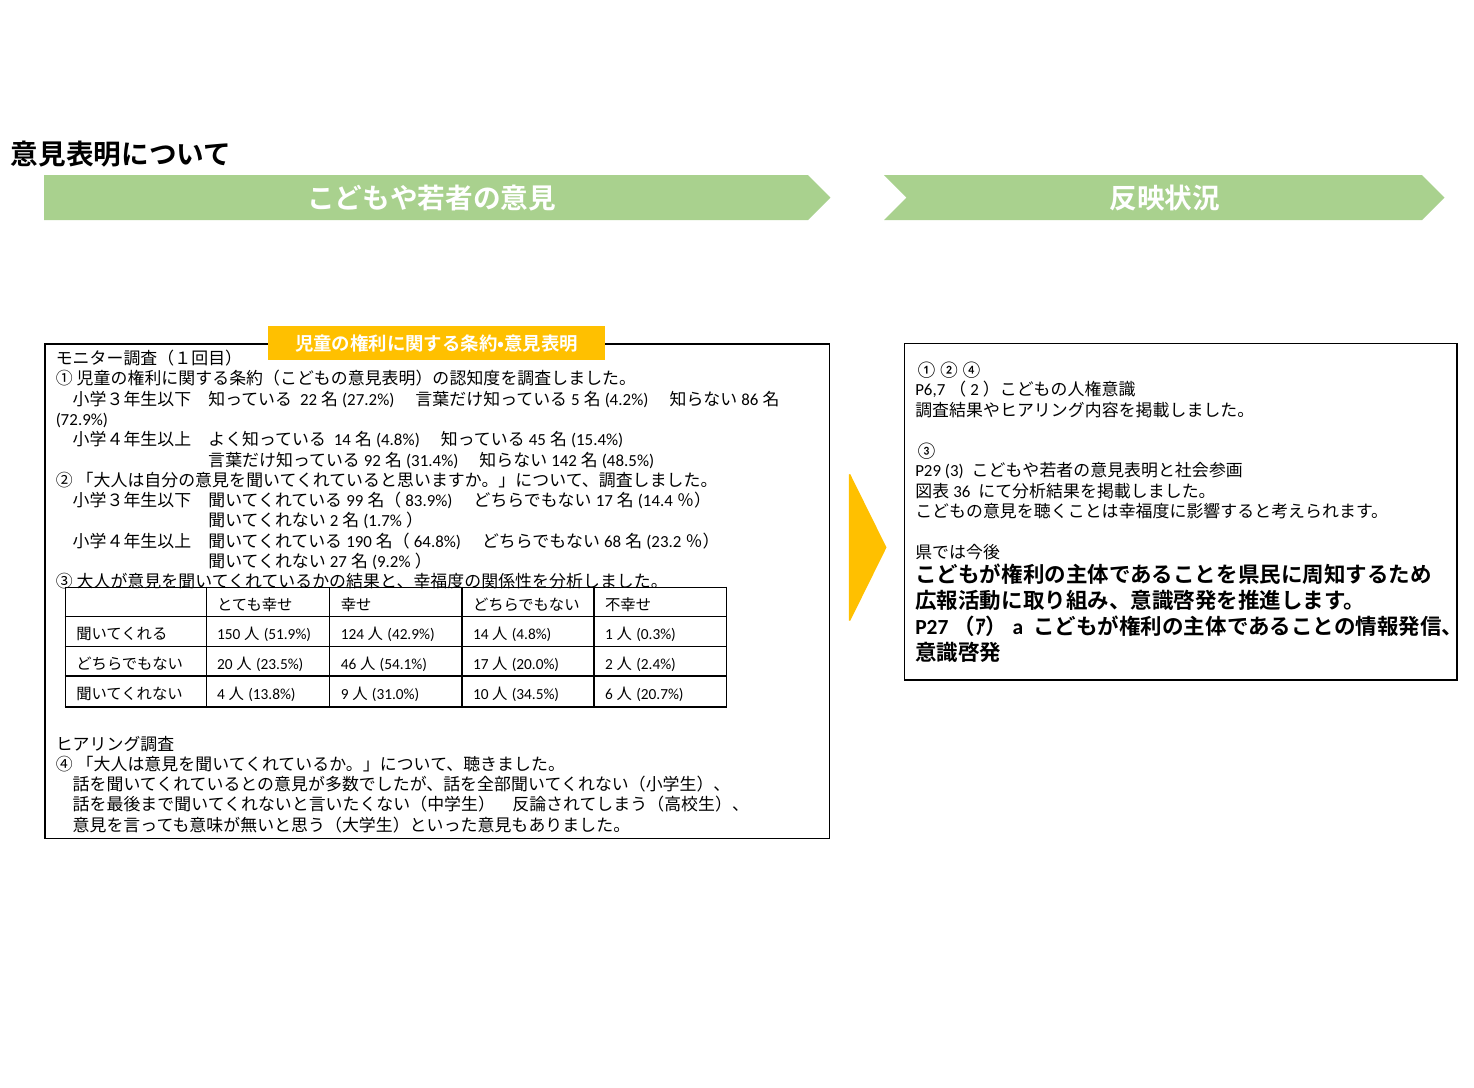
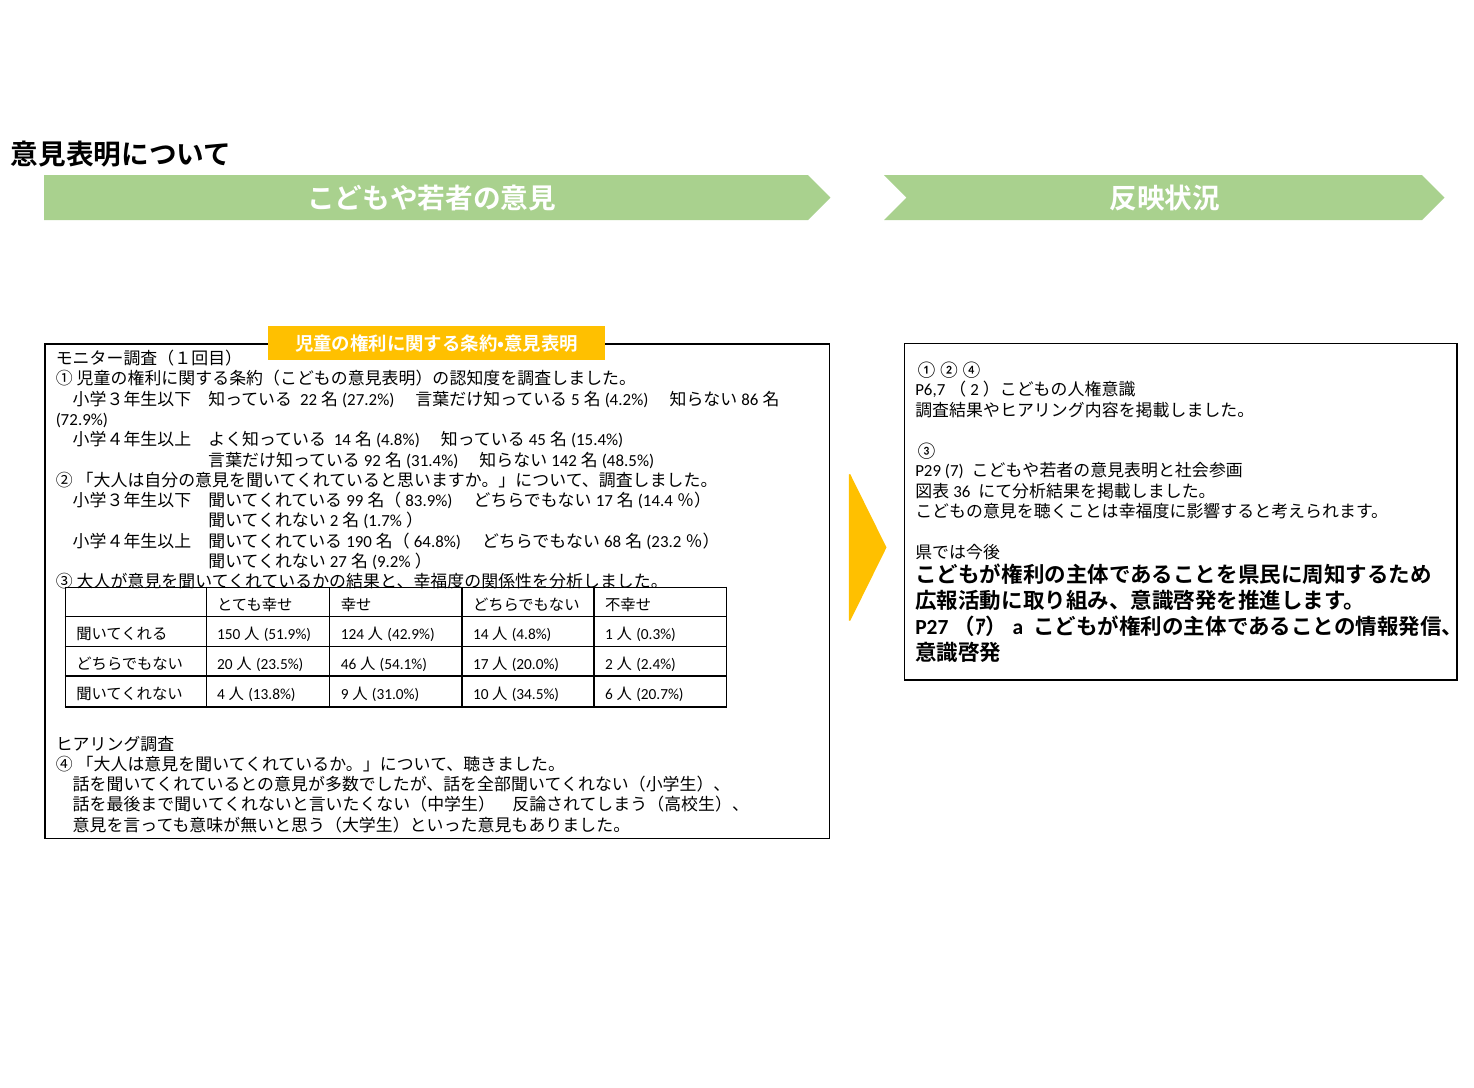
3: 3 -> 7 (954, 471)
